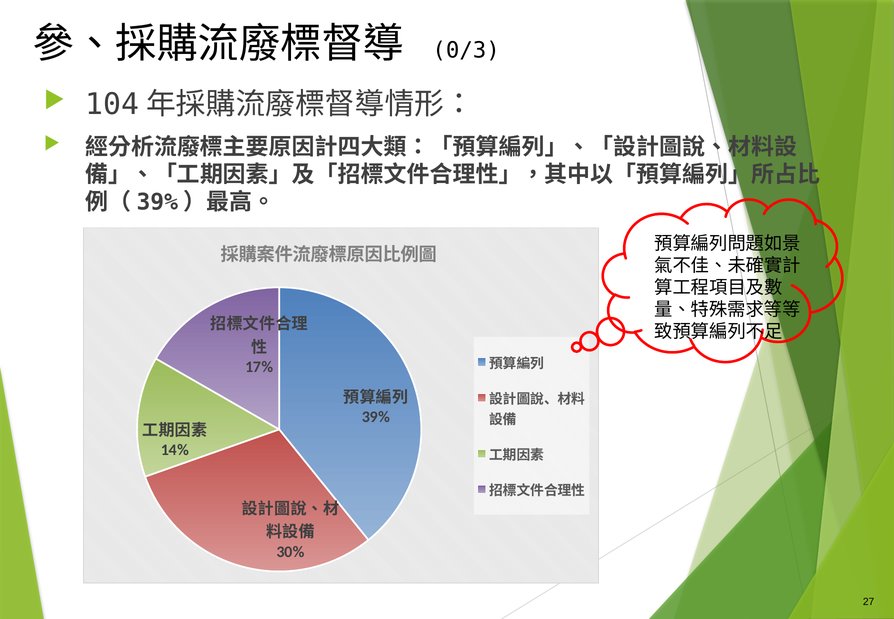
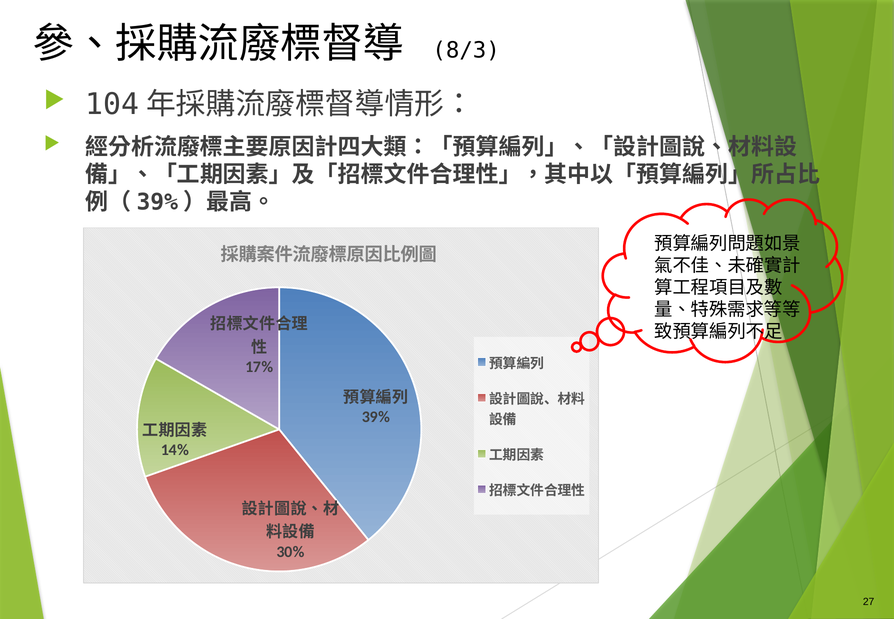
0/3: 0/3 -> 8/3 (466, 51)
